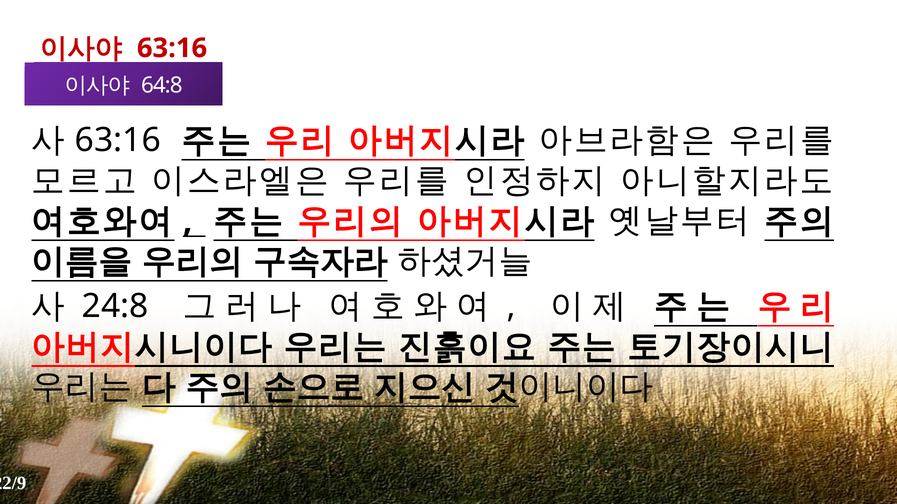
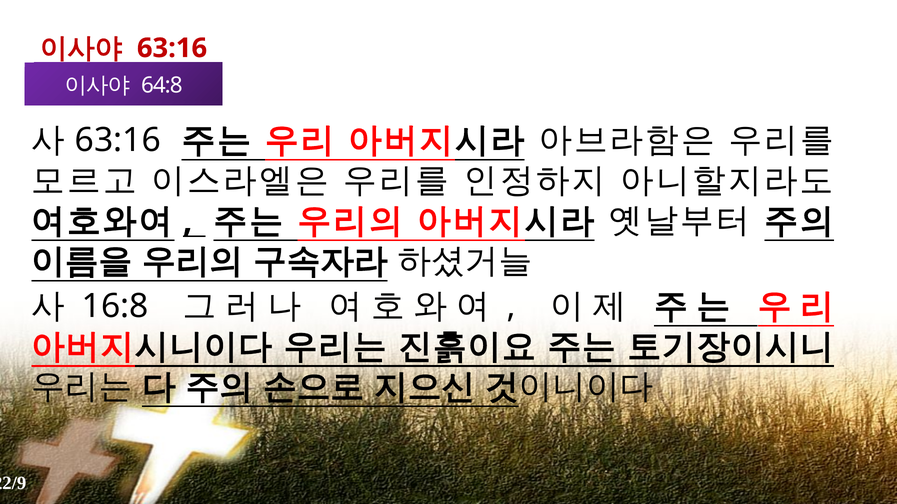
24:8: 24:8 -> 16:8 (115, 306)
